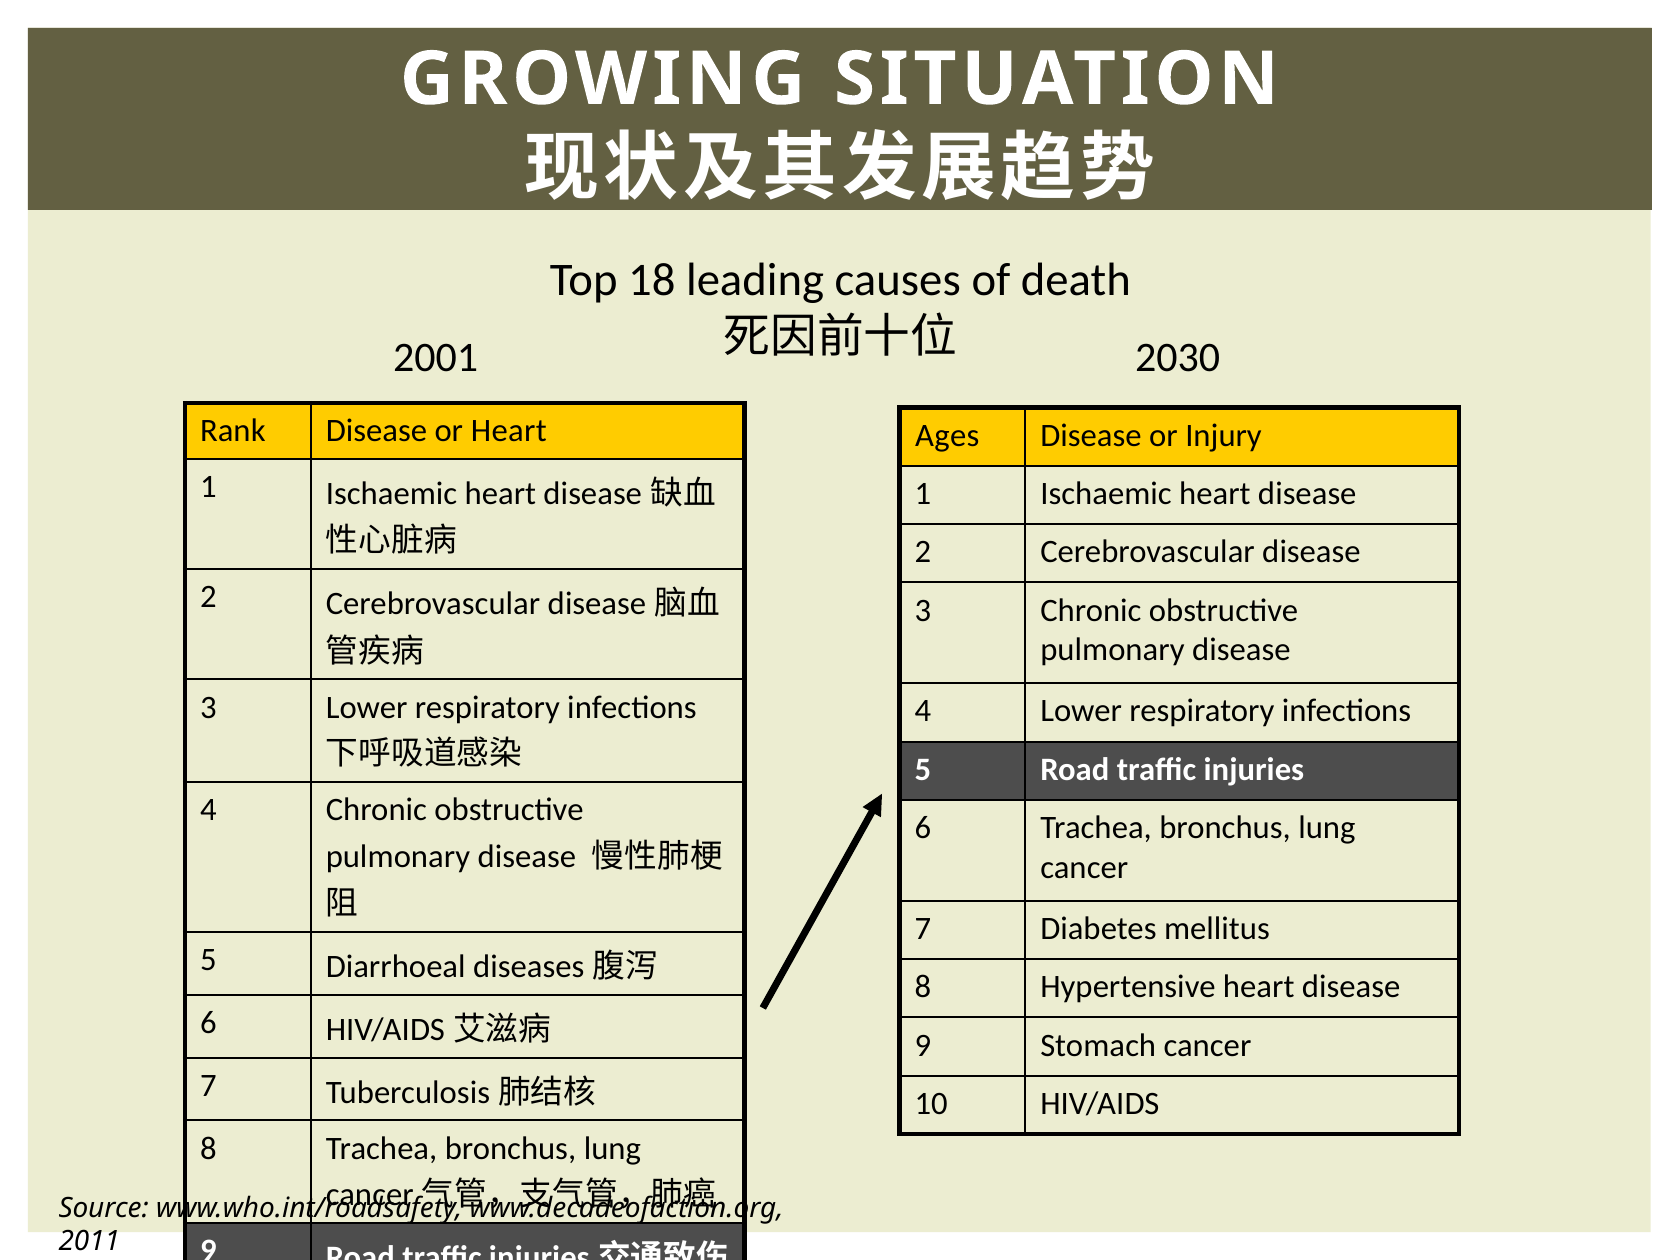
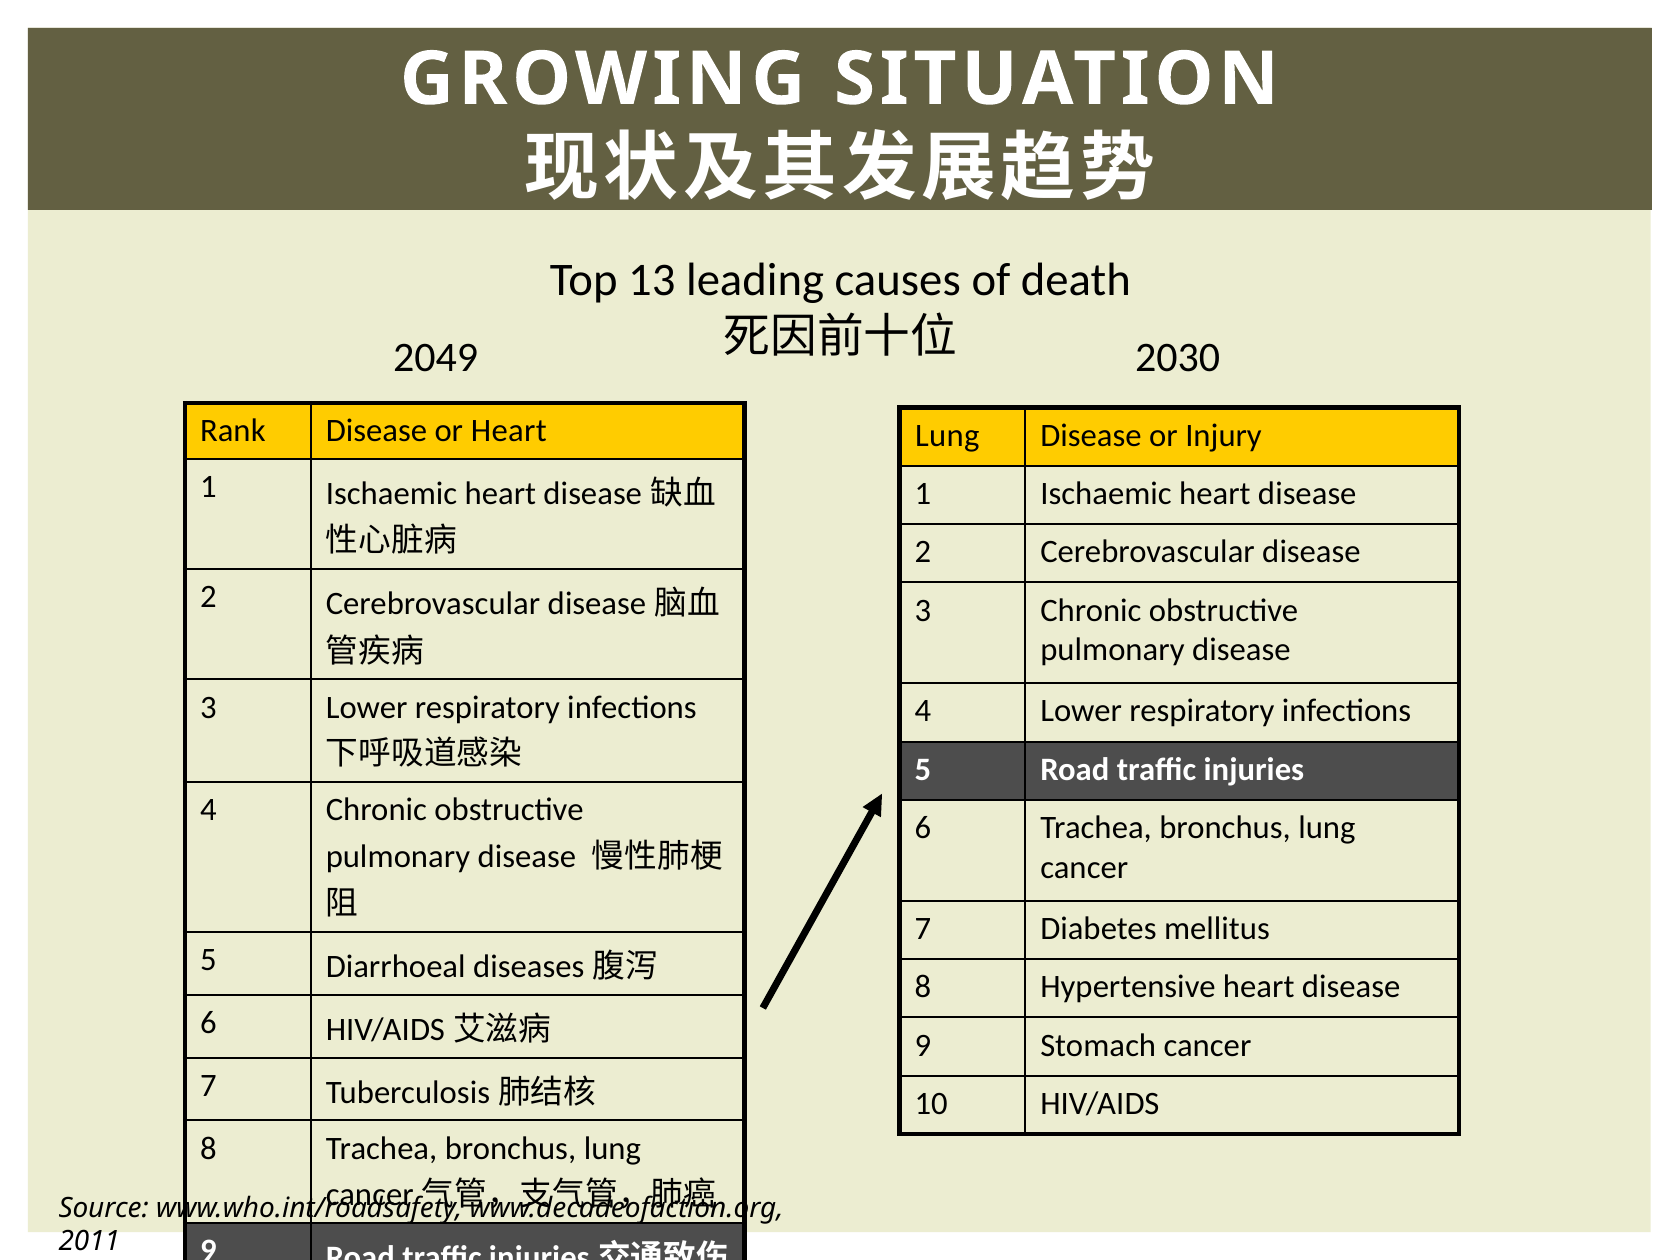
18: 18 -> 13 (652, 281)
2001: 2001 -> 2049 (436, 358)
Ages: Ages -> Lung (947, 435)
